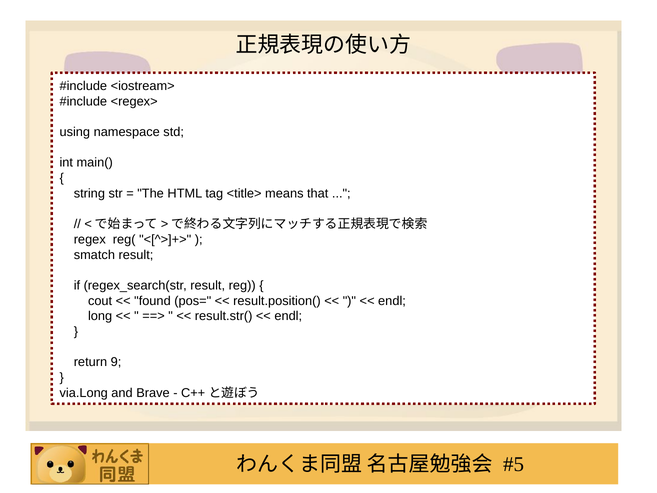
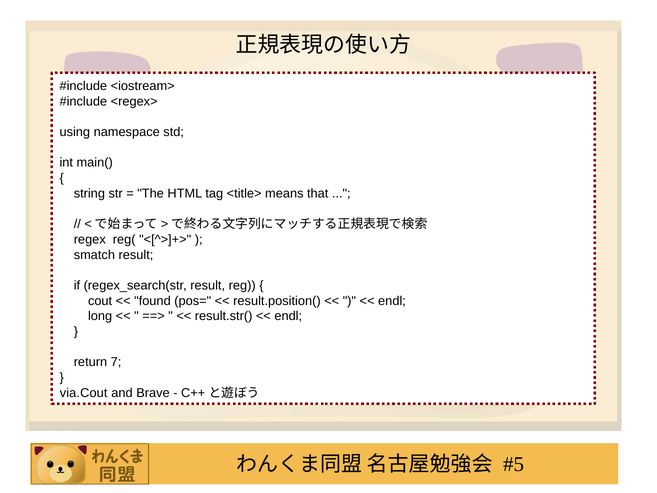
9: 9 -> 7 (116, 362)
via.Long: via.Long -> via.Cout (84, 393)
